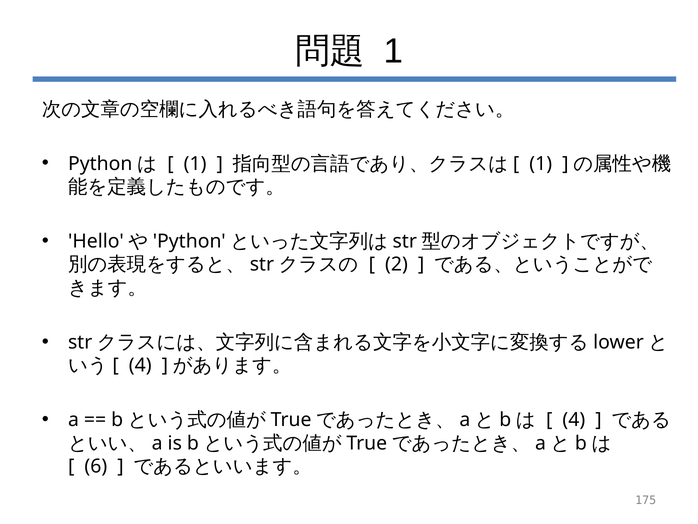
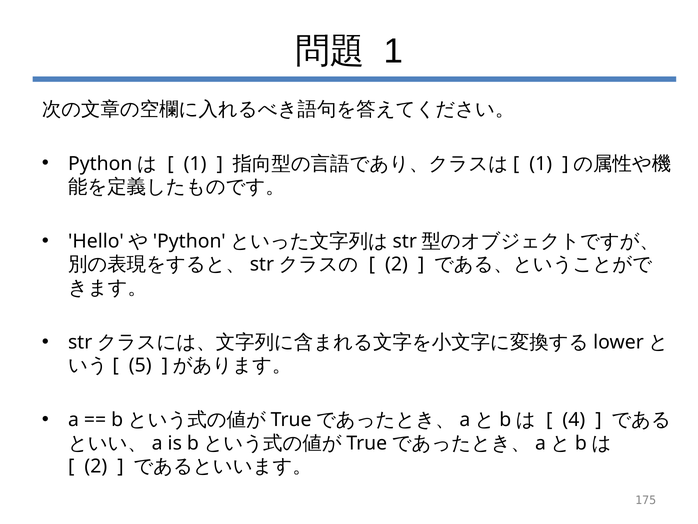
4: 4 -> 5 (140, 365)
6: 6 -> 2 (96, 466)
